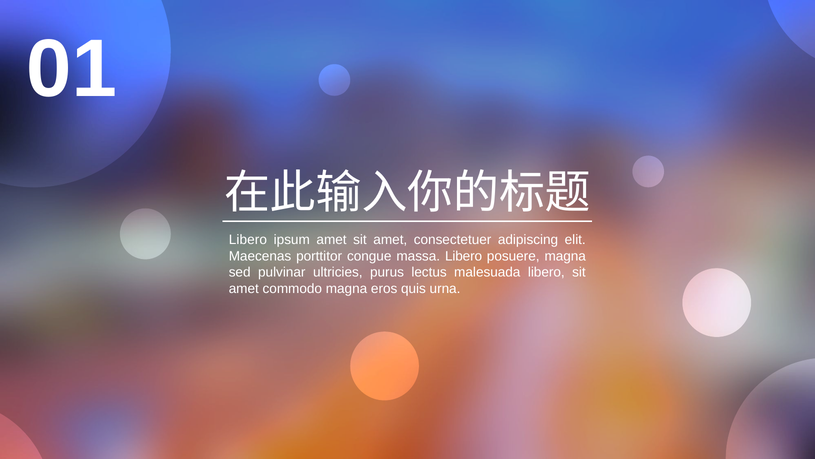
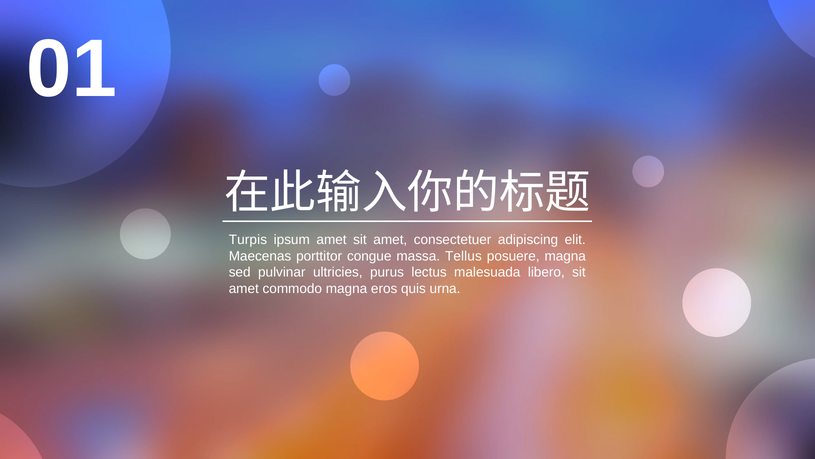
Libero: Libero -> Turpis (248, 240)
massa Libero: Libero -> Tellus (463, 256)
